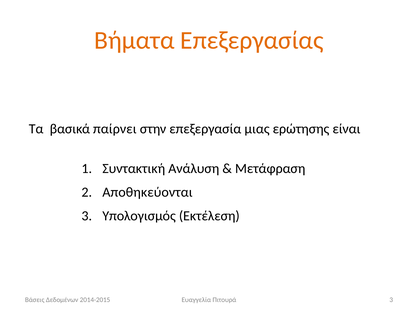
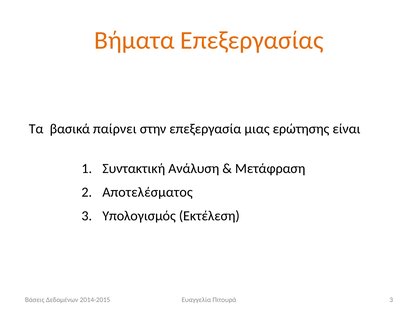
Αποθηκεύονται: Αποθηκεύονται -> Αποτελέσματος (148, 192)
